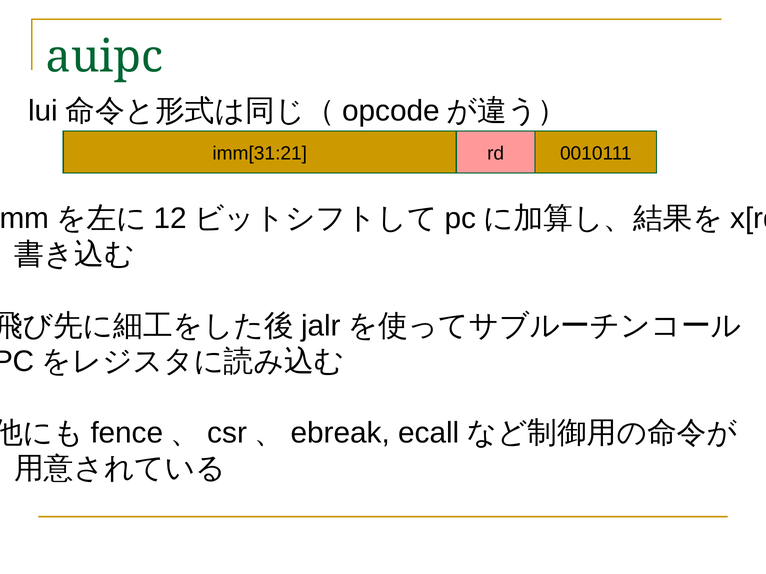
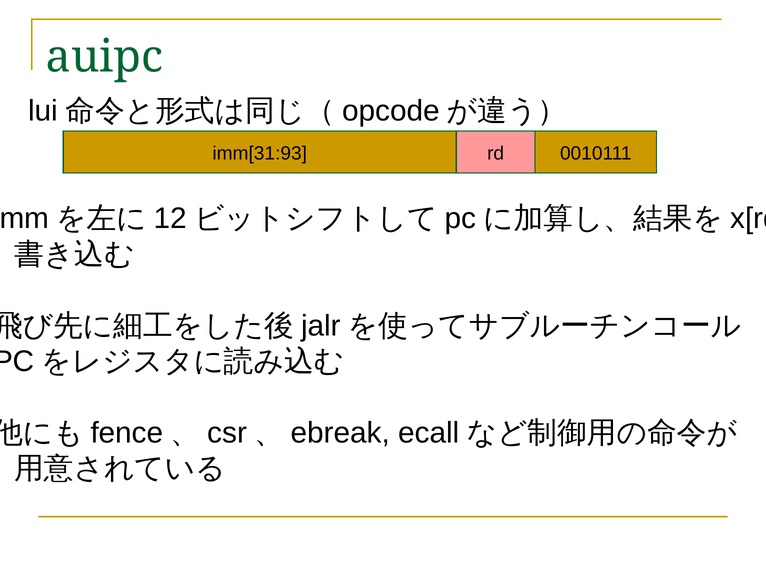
imm[31:21: imm[31:21 -> imm[31:93 (260, 153)
